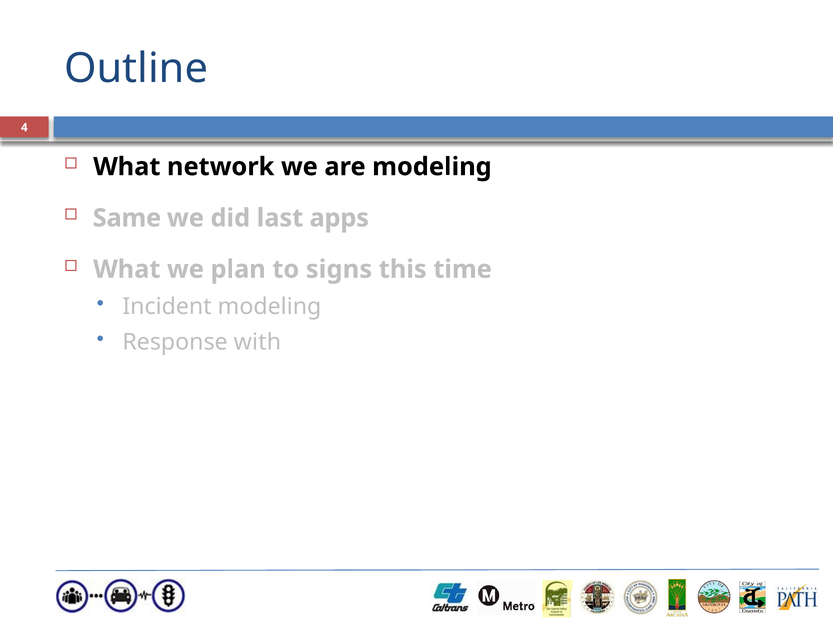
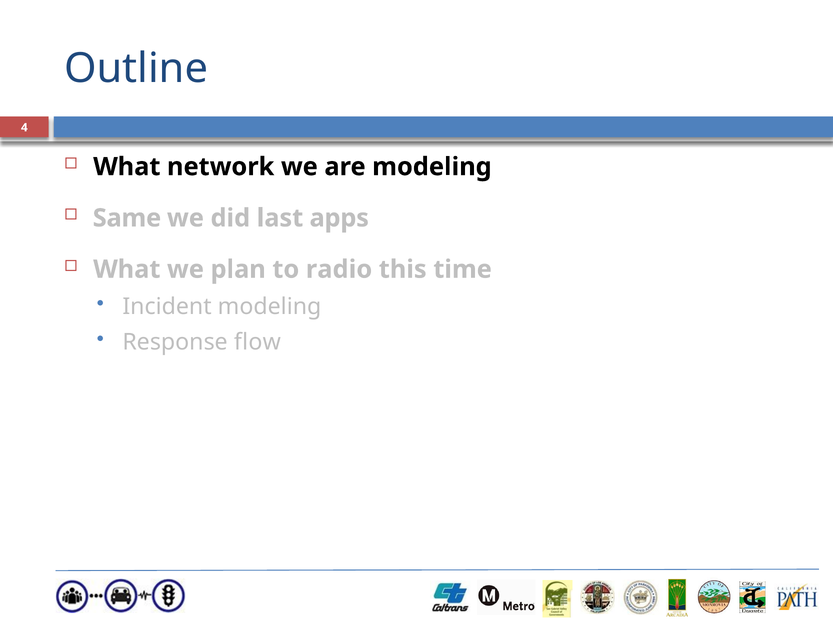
signs: signs -> radio (339, 270)
with: with -> flow (257, 343)
